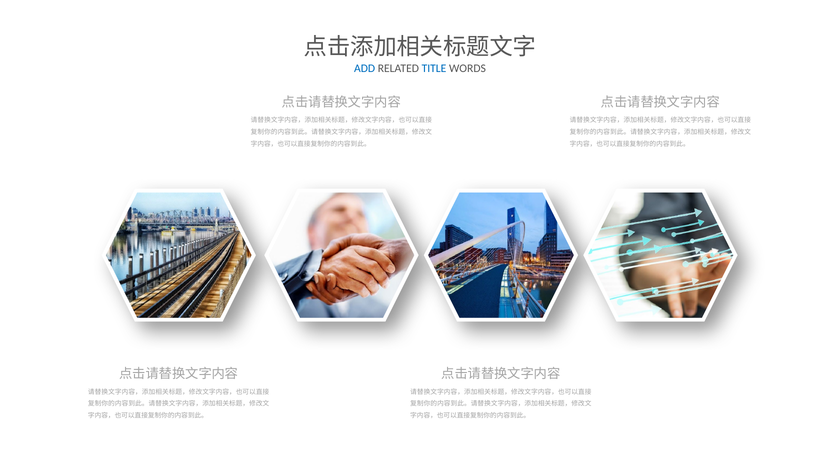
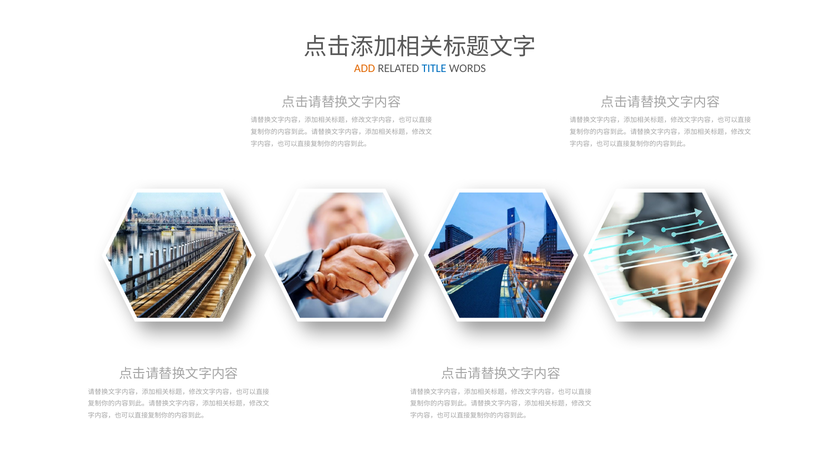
ADD colour: blue -> orange (365, 69)
